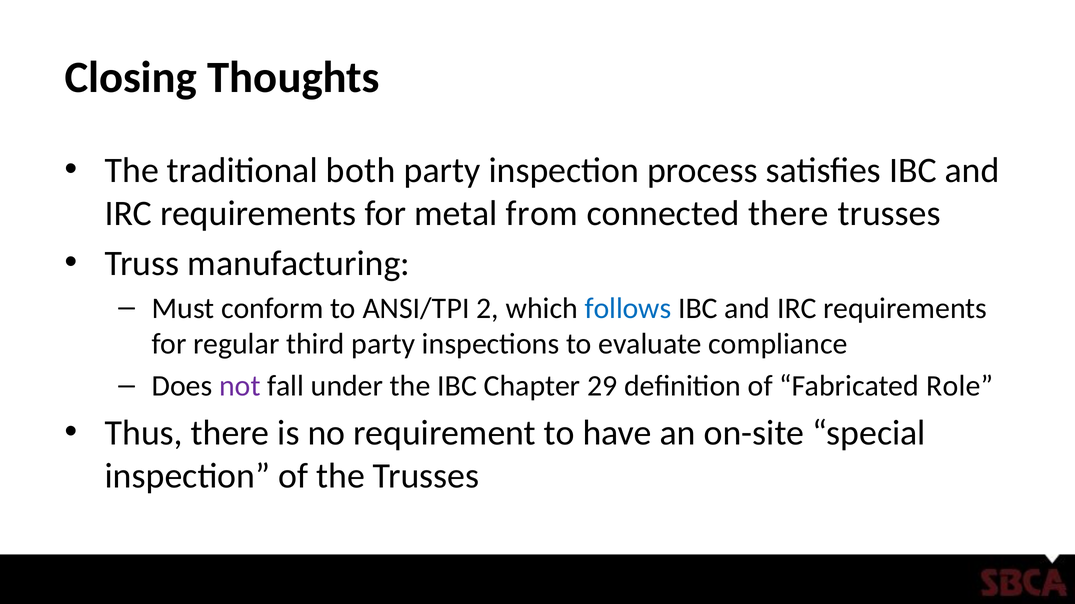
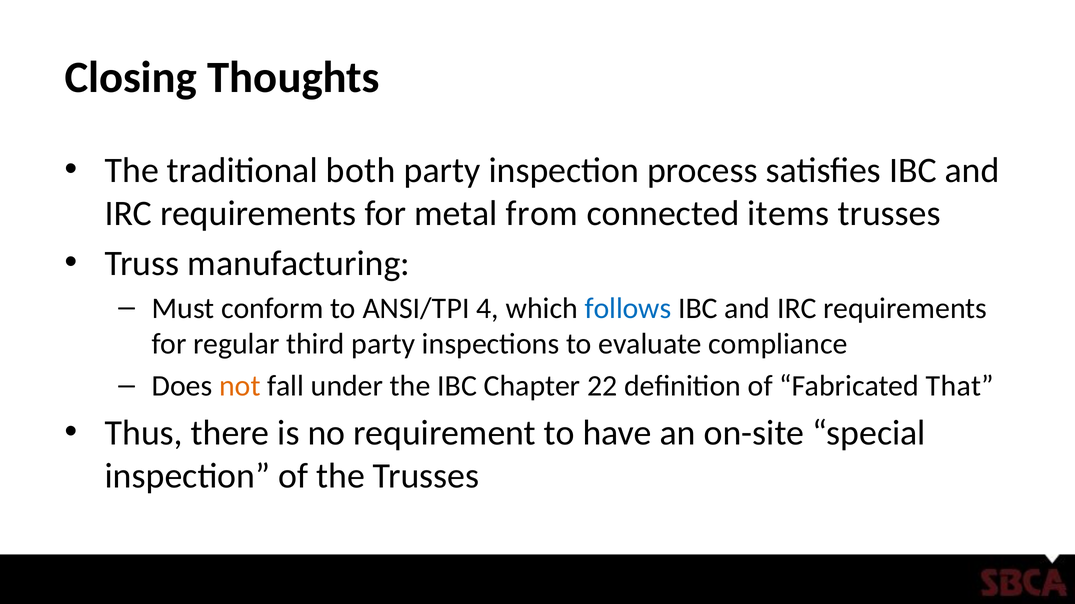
connected there: there -> items (788, 213)
2: 2 -> 4 (488, 309)
not colour: purple -> orange (240, 386)
29: 29 -> 22 (602, 386)
Role: Role -> That (960, 386)
